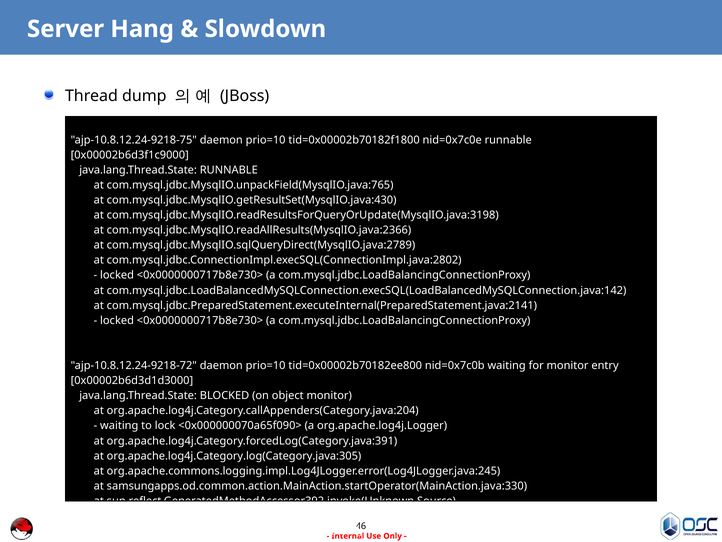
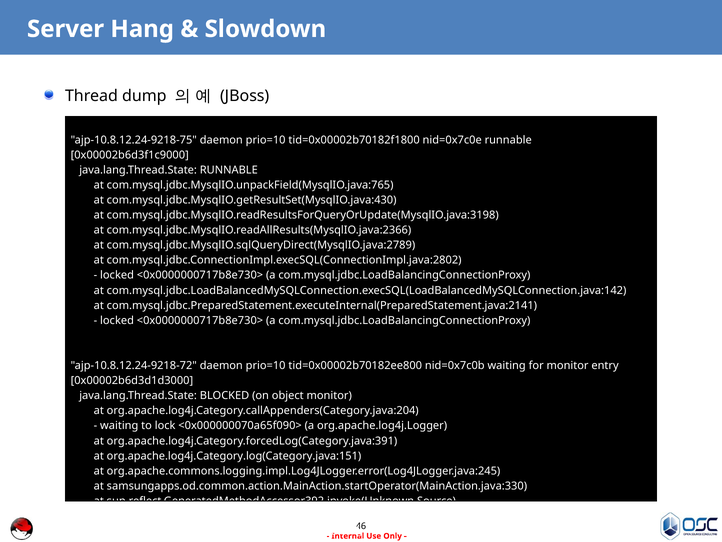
org.apache.log4j.Category.log(Category.java:305: org.apache.log4j.Category.log(Category.java:305 -> org.apache.log4j.Category.log(Category.java:151 (234, 456)
